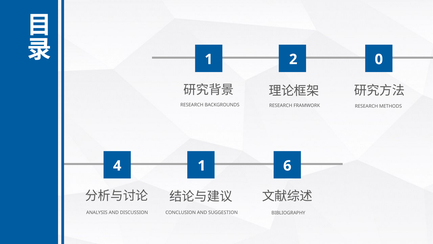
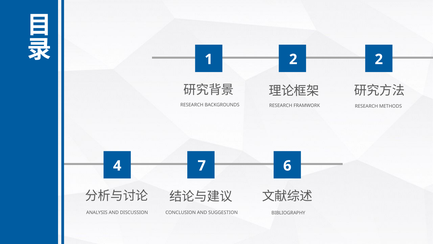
2 0: 0 -> 2 (379, 59)
4 1: 1 -> 7 (202, 165)
